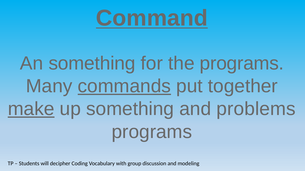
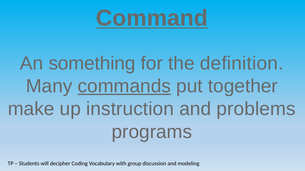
the programs: programs -> definition (242, 64)
make underline: present -> none (31, 109)
up something: something -> instruction (130, 109)
